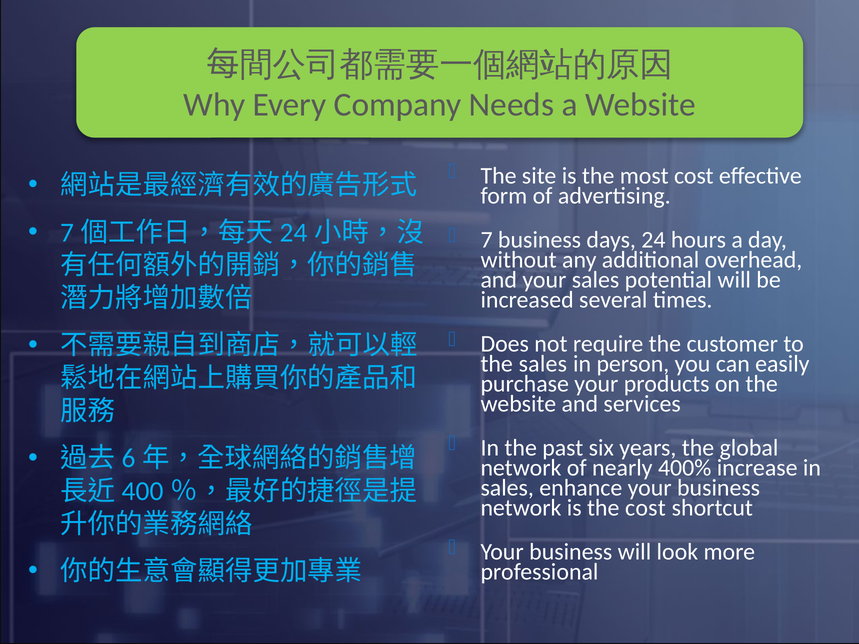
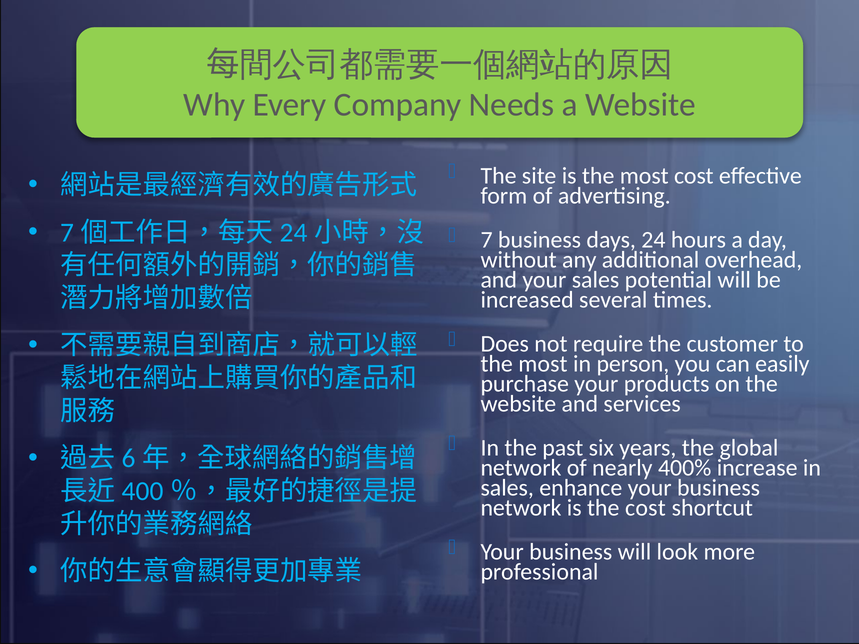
sales: sales -> most (543, 364)
